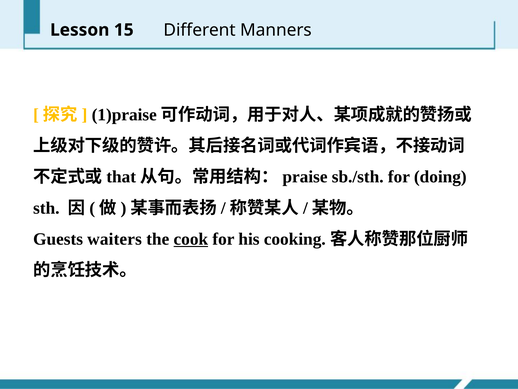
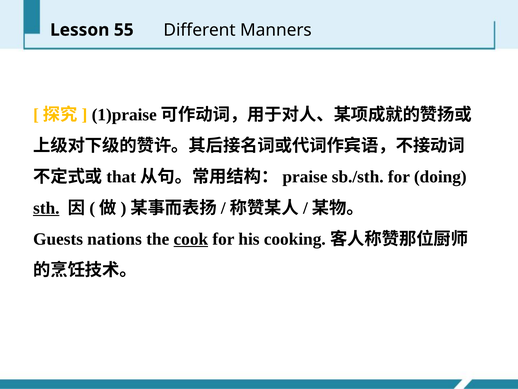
15: 15 -> 55 (124, 30)
sth underline: none -> present (46, 208)
waiters: waiters -> nations (115, 239)
